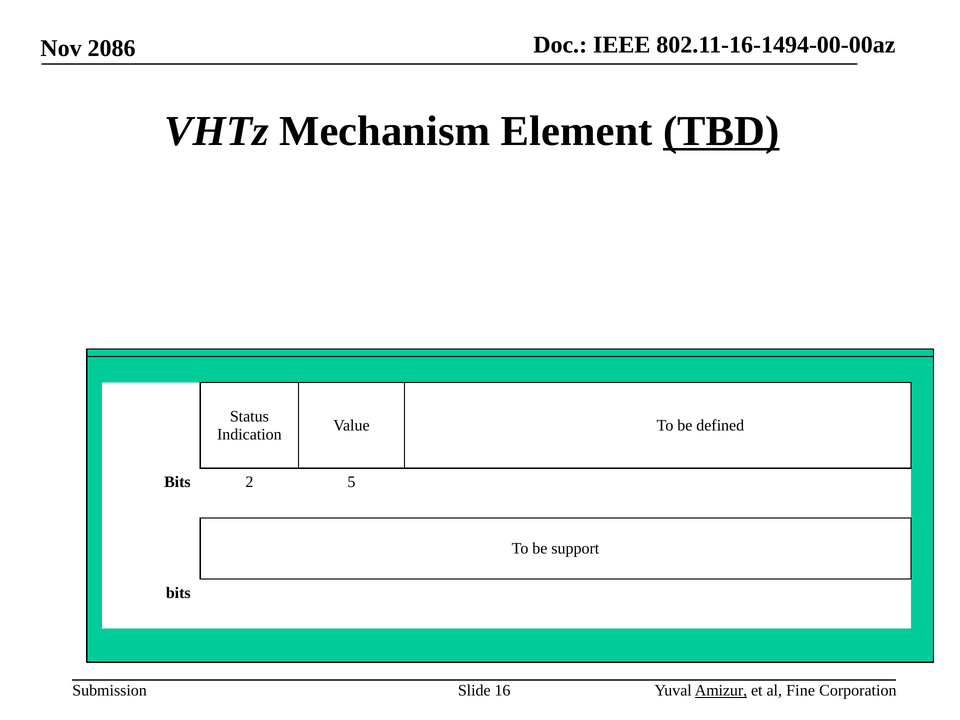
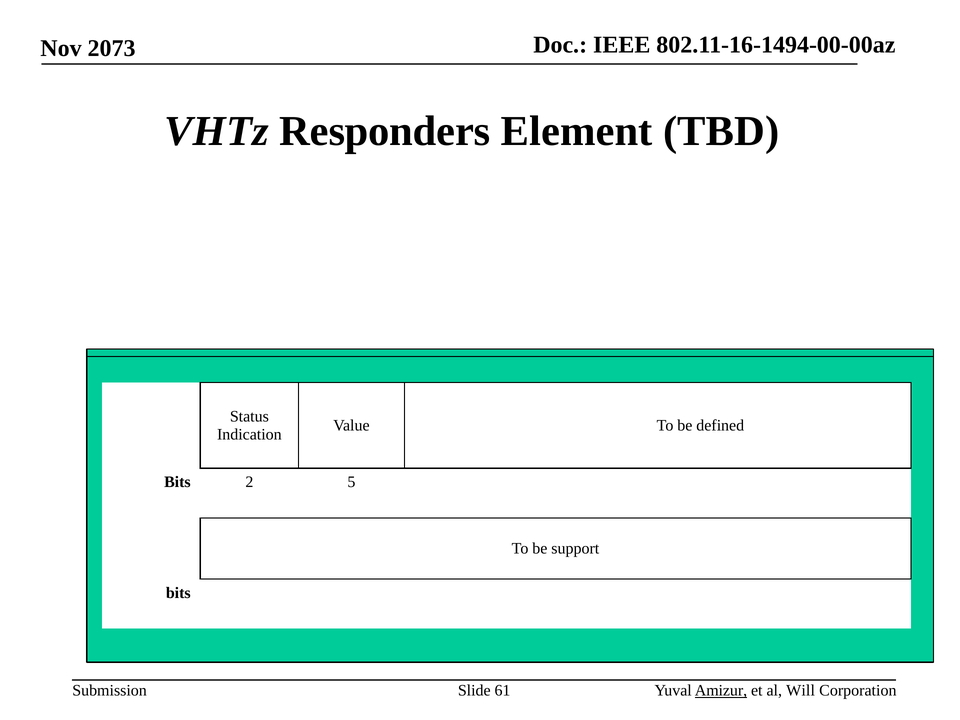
2086: 2086 -> 2073 (112, 48)
Mechanism: Mechanism -> Responders (385, 131)
TBD underline: present -> none (721, 131)
16: 16 -> 61 (502, 691)
Fine: Fine -> Will (801, 691)
